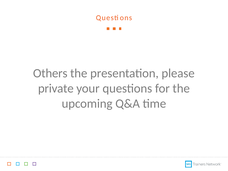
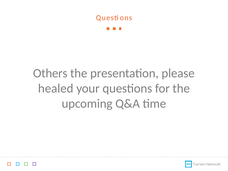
private: private -> healed (56, 88)
